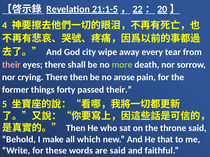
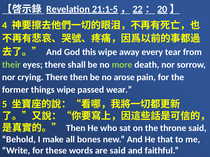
city: city -> this (89, 52)
their colour: pink -> light green (11, 65)
things forty: forty -> wipe (66, 90)
passed their: their -> wear (119, 90)
which: which -> bones (89, 140)
